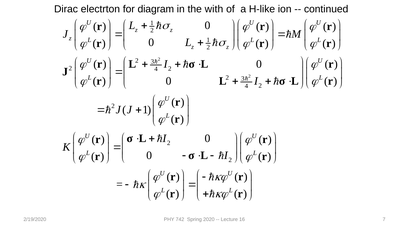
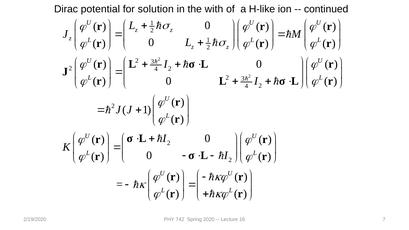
electrton: electrton -> potential (100, 9)
diagram: diagram -> solution (156, 9)
